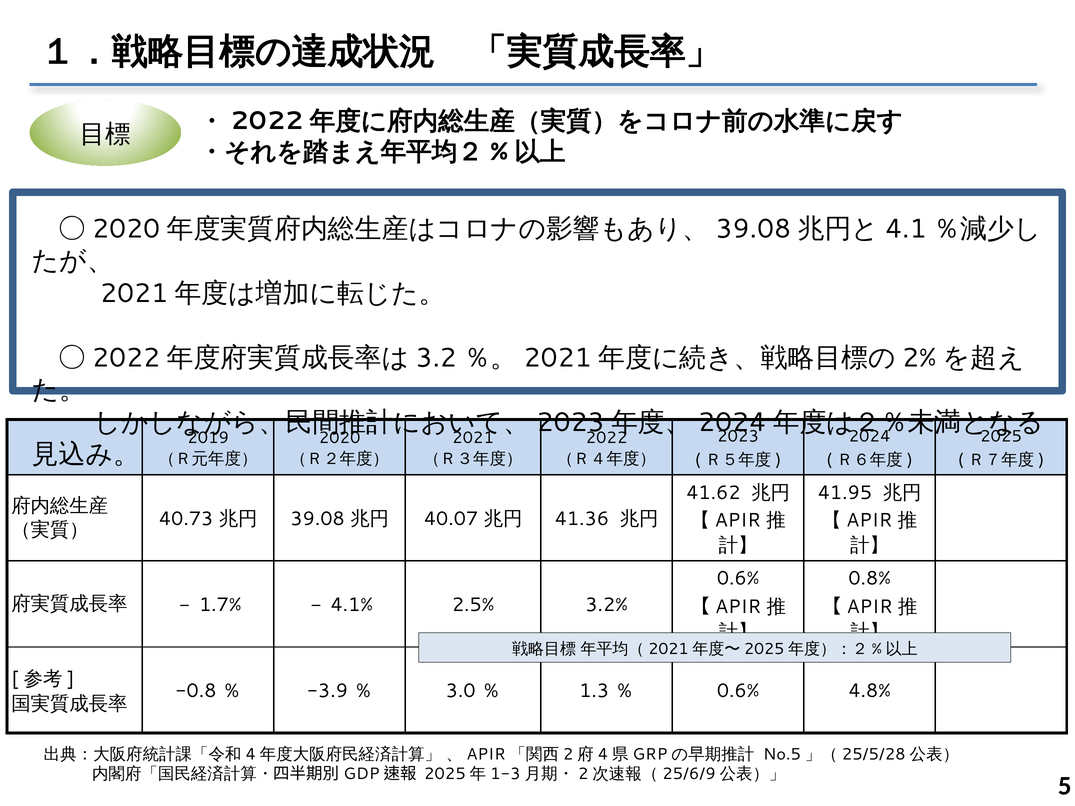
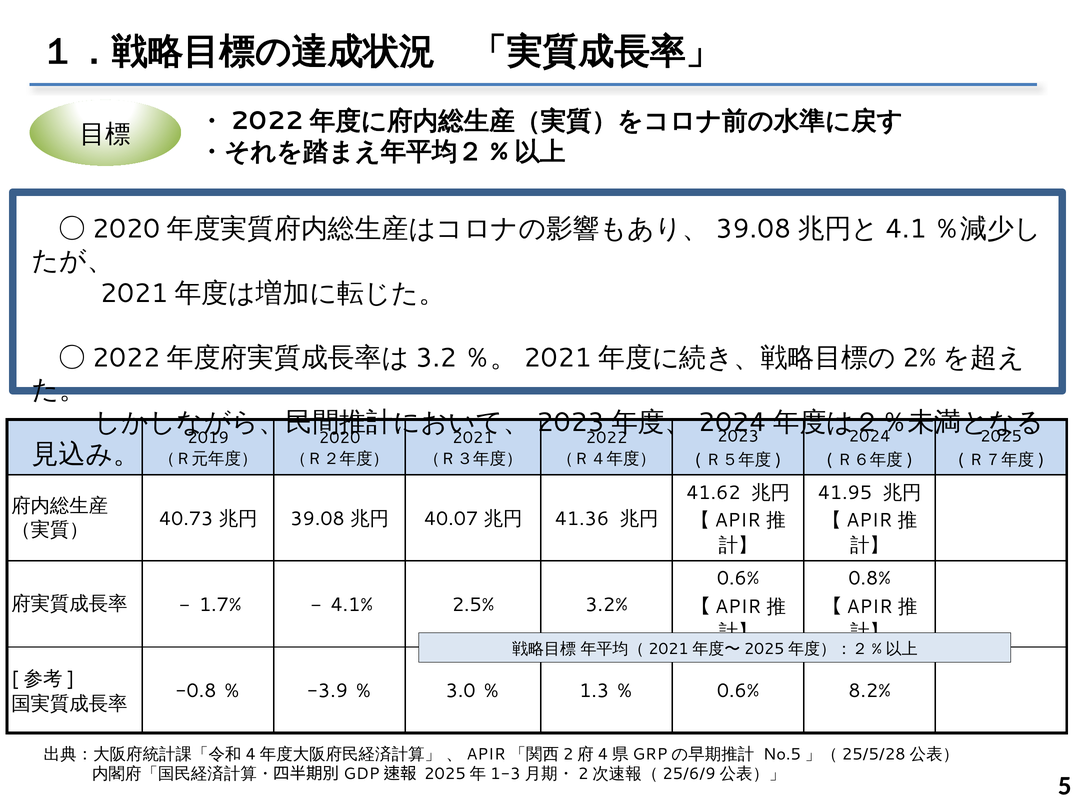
4.8%: 4.8% -> 8.2% (870, 691)
